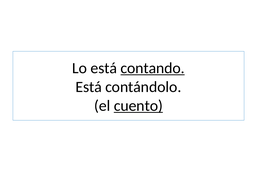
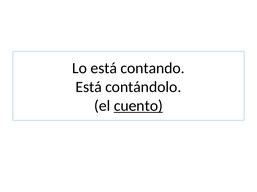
contando underline: present -> none (153, 68)
